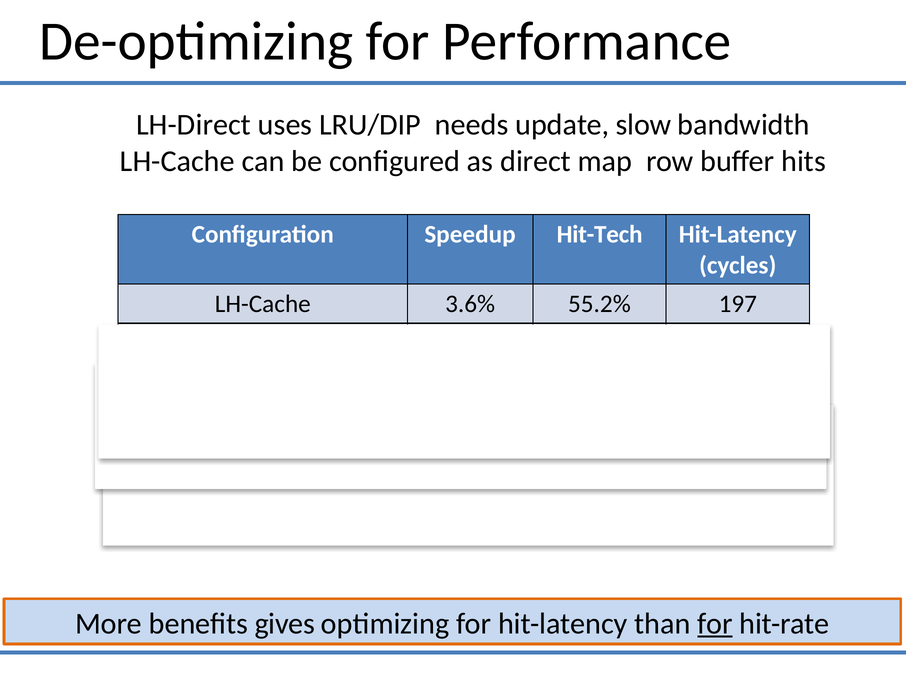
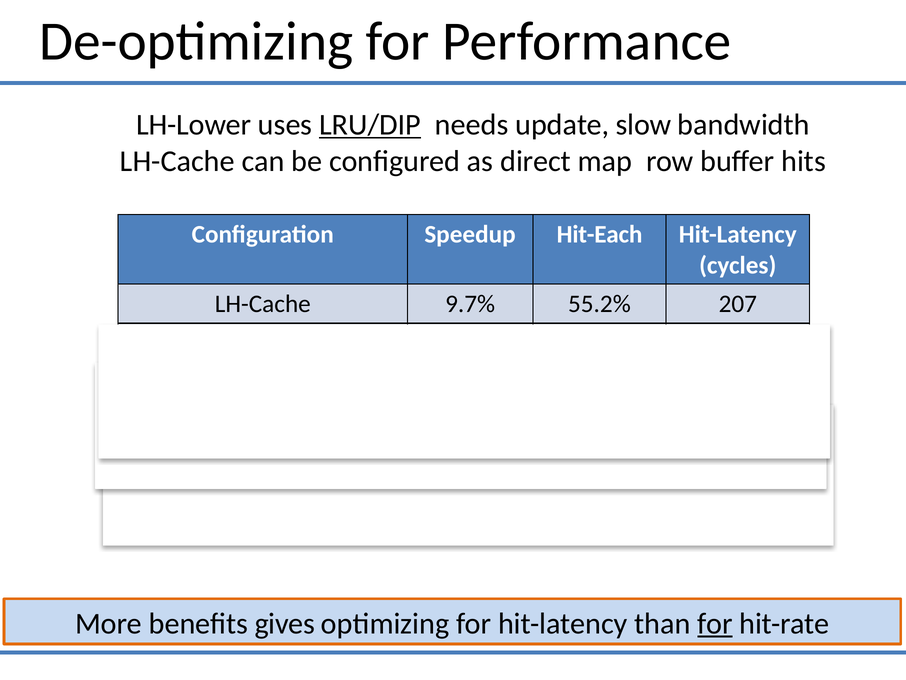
LH-Direct: LH-Direct -> LH-Lower (194, 125)
LRU/DIP underline: none -> present (370, 125)
Hit-Tech: Hit-Tech -> Hit-Each (600, 234)
3.6%: 3.6% -> 9.7% (470, 304)
197: 197 -> 207 (738, 304)
